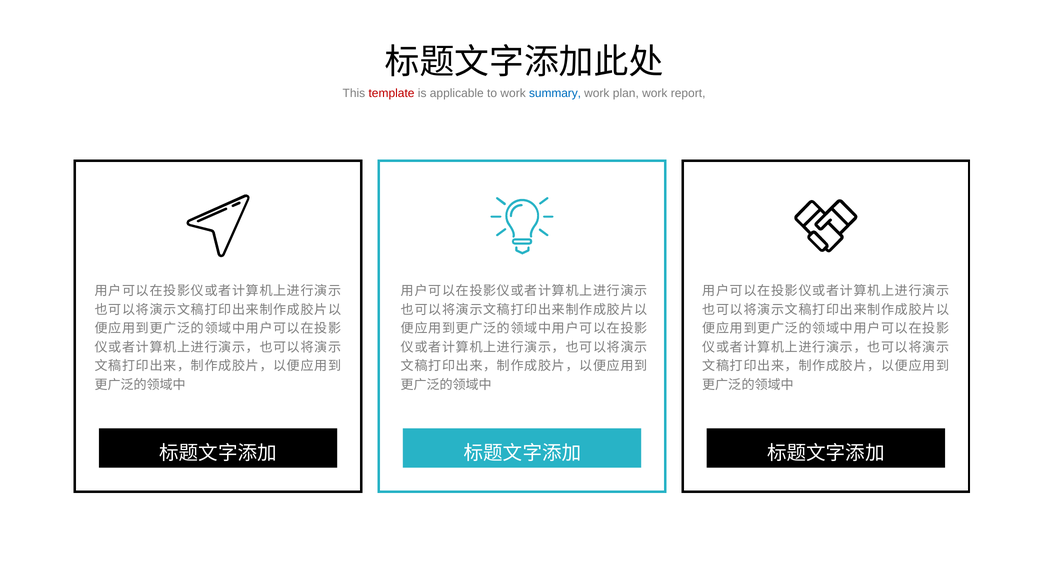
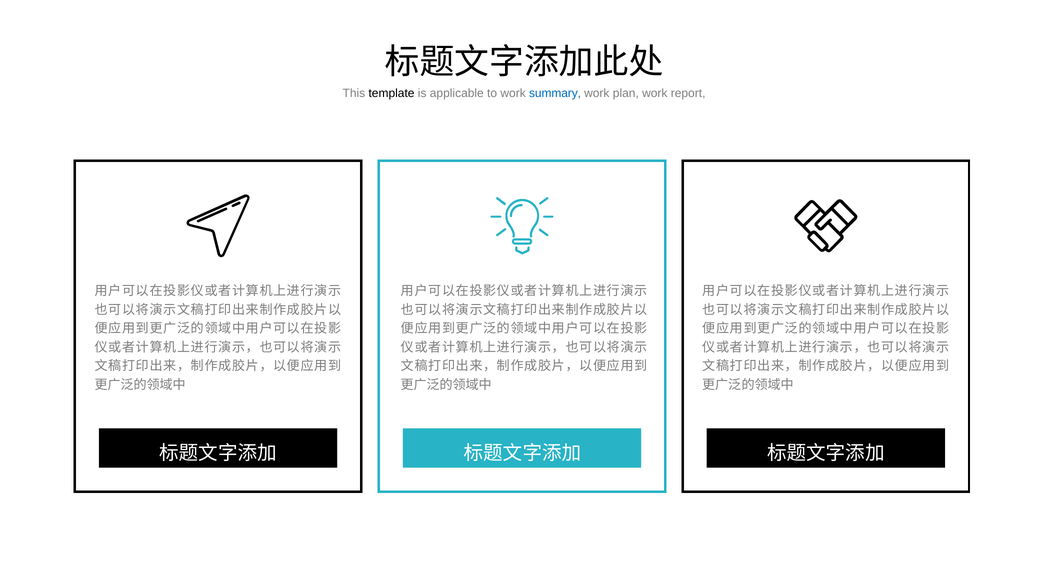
template colour: red -> black (392, 93)
